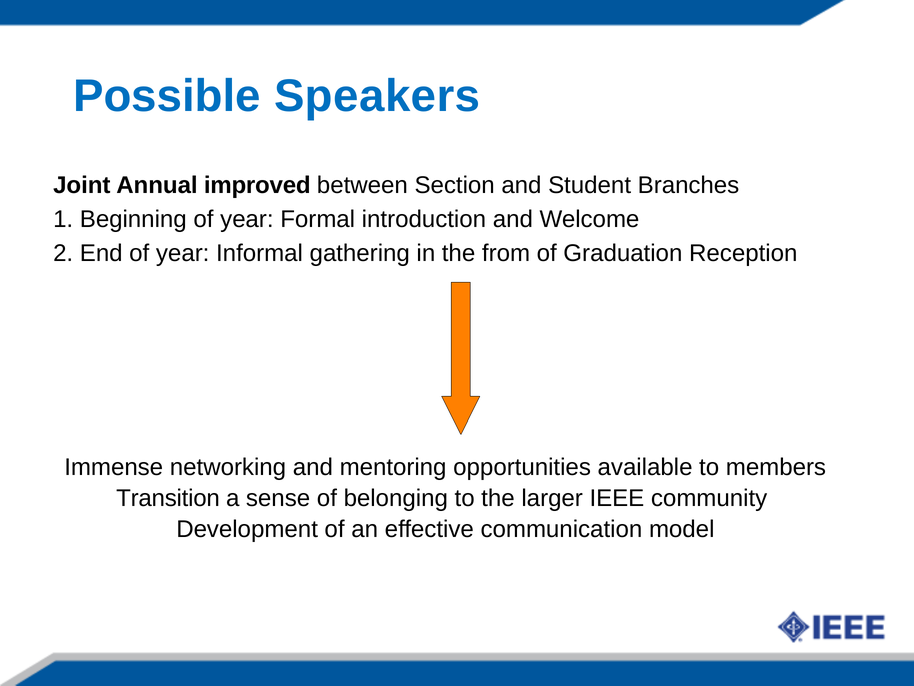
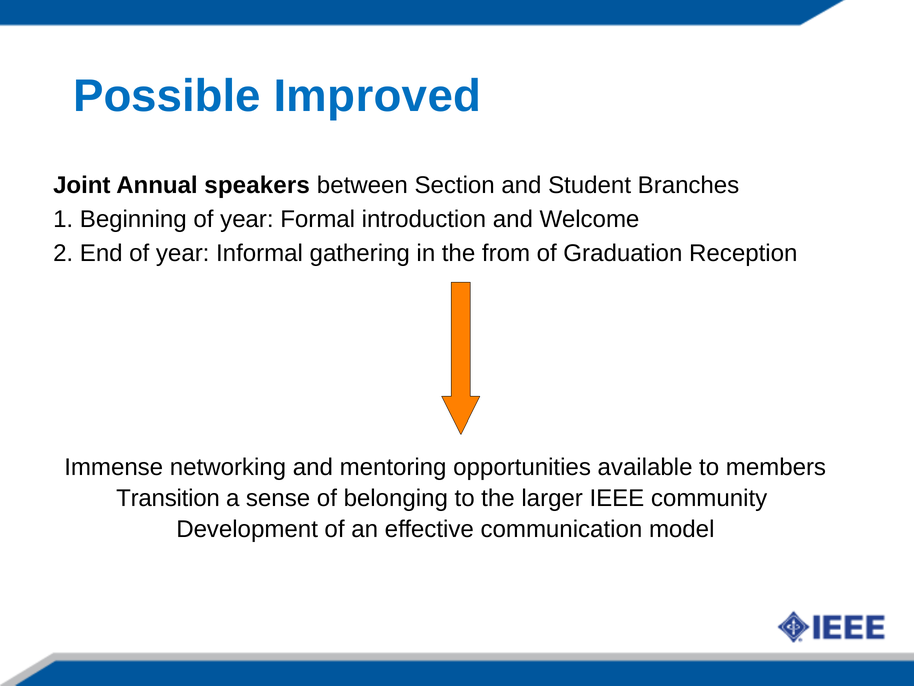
Speakers: Speakers -> Improved (377, 96)
improved: improved -> speakers (257, 185)
